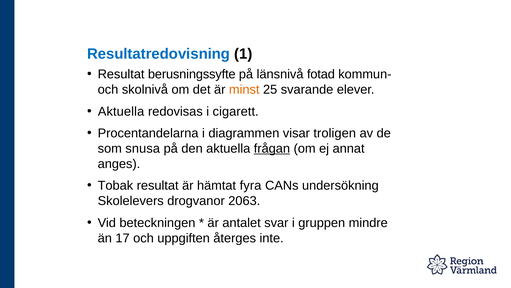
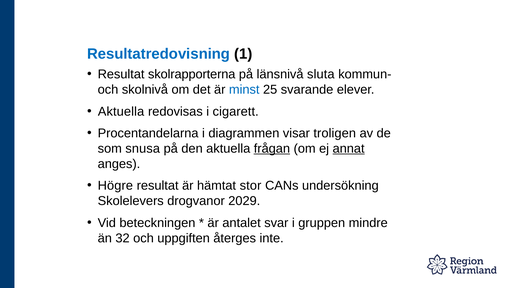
berusningssyfte: berusningssyfte -> skolrapporterna (192, 74)
fotad: fotad -> sluta (321, 74)
minst colour: orange -> blue (244, 90)
annat underline: none -> present (349, 148)
Tobak: Tobak -> Högre (115, 185)
fyra: fyra -> stor (251, 185)
2063: 2063 -> 2029 (244, 201)
17: 17 -> 32 (123, 238)
